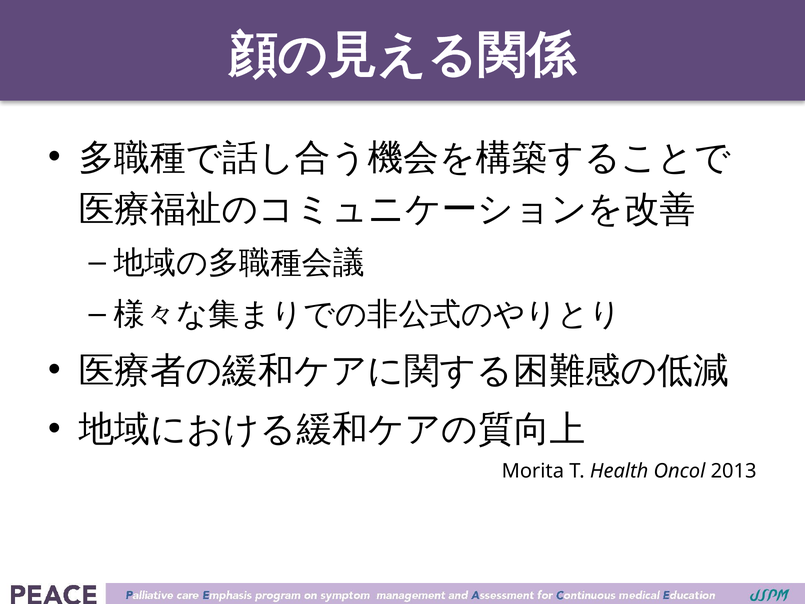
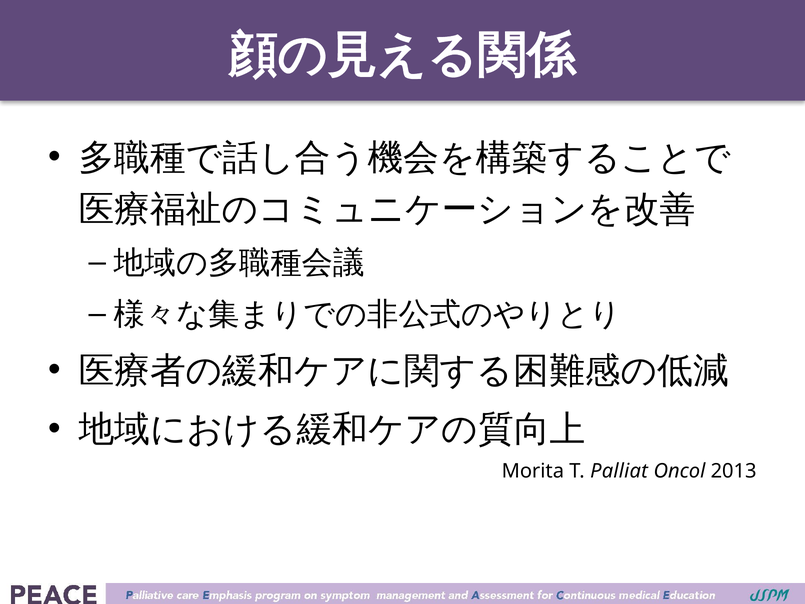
Health: Health -> Palliat (619, 471)
